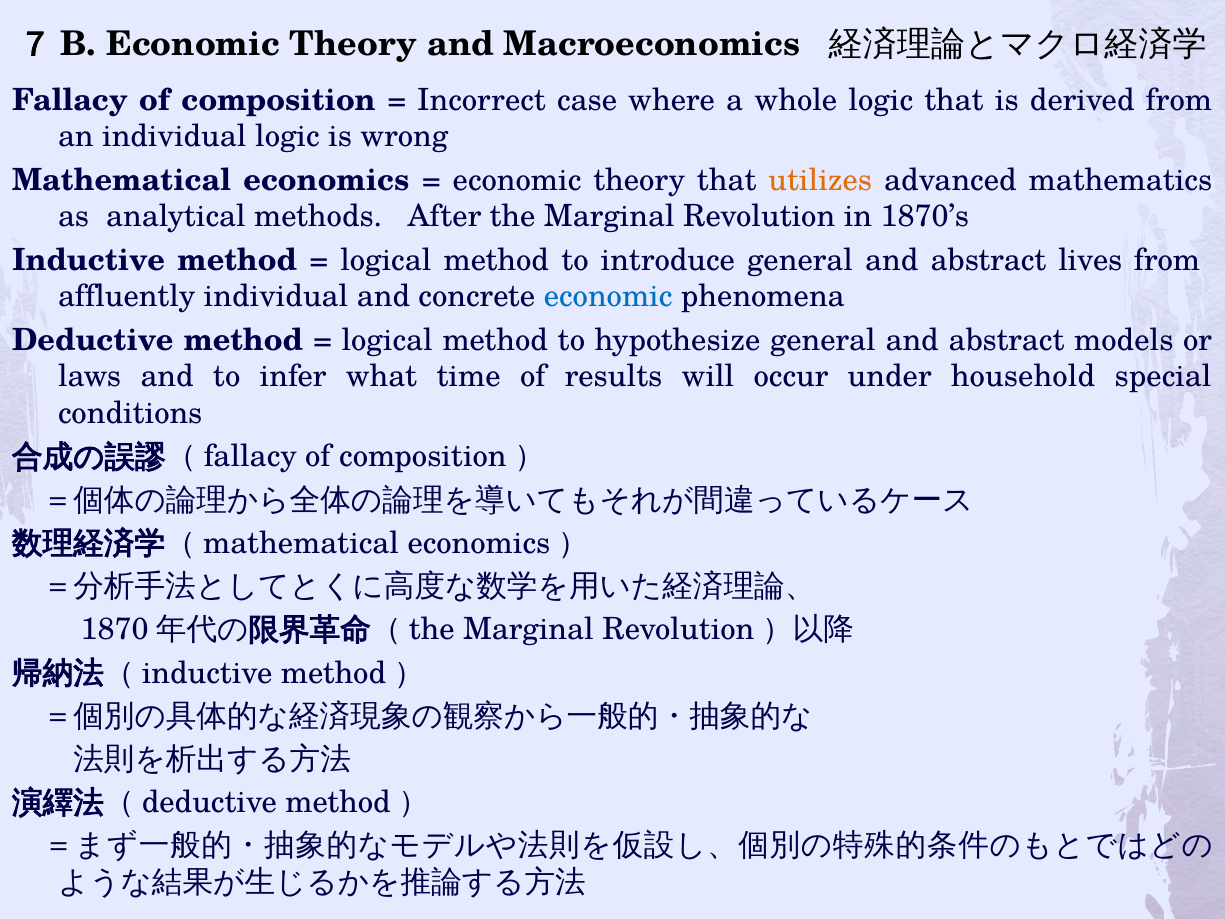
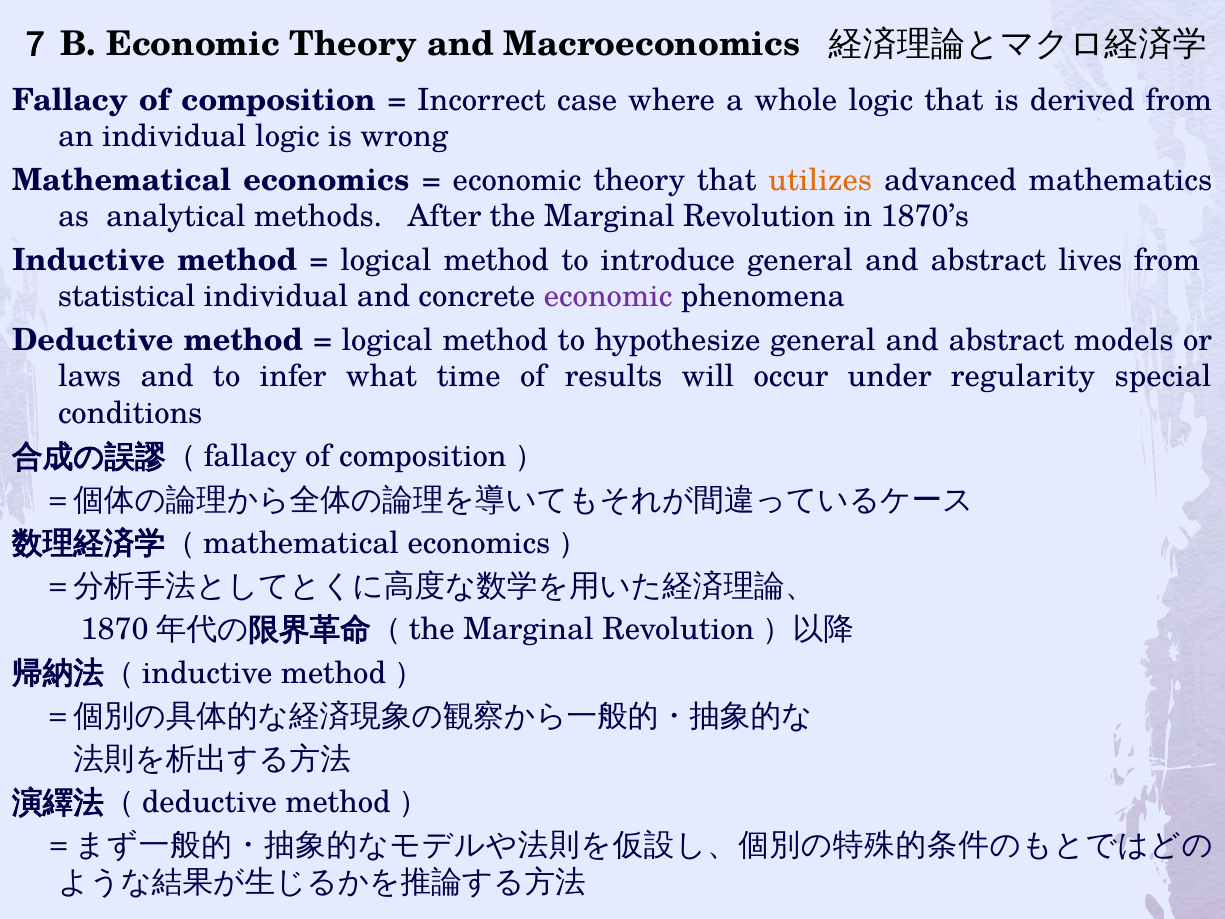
affluently: affluently -> statistical (127, 297)
economic colour: blue -> purple (608, 297)
household: household -> regularity (1023, 377)
